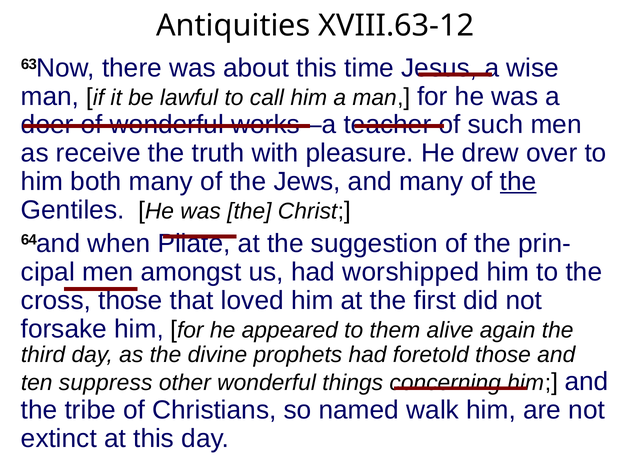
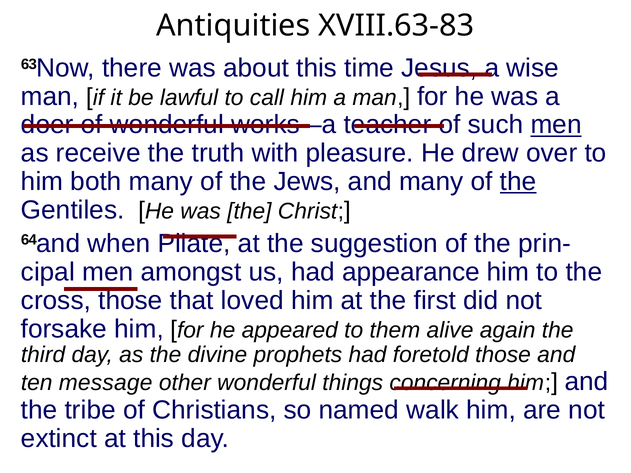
XVIII.63-12: XVIII.63-12 -> XVIII.63-83 (396, 26)
men underline: none -> present (556, 125)
worshipped: worshipped -> appearance (411, 272)
suppress: suppress -> message (106, 383)
